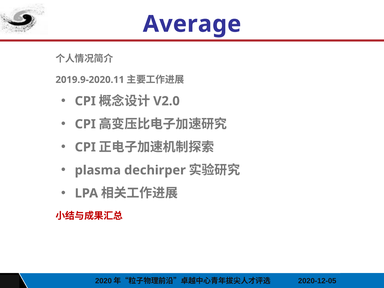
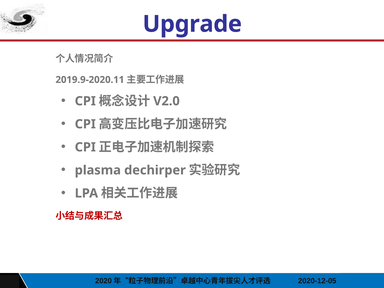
Average: Average -> Upgrade (192, 24)
